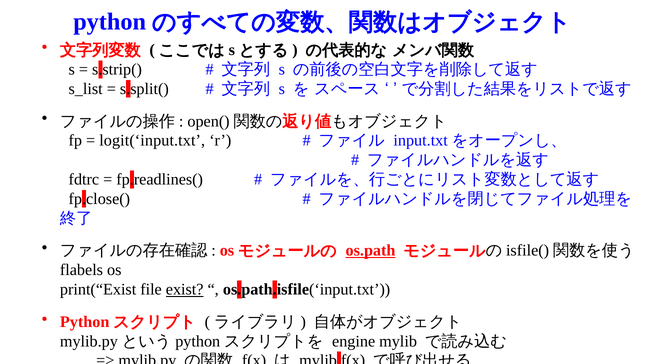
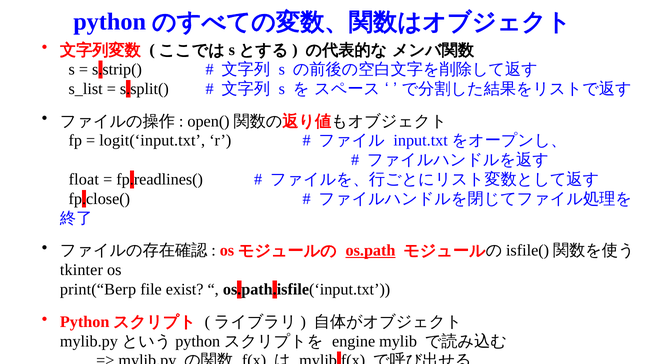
fdtrc: fdtrc -> float (84, 179)
flabels: flabels -> tkinter (81, 270)
print(“Exist: print(“Exist -> print(“Berp (98, 289)
exist underline: present -> none (185, 289)
